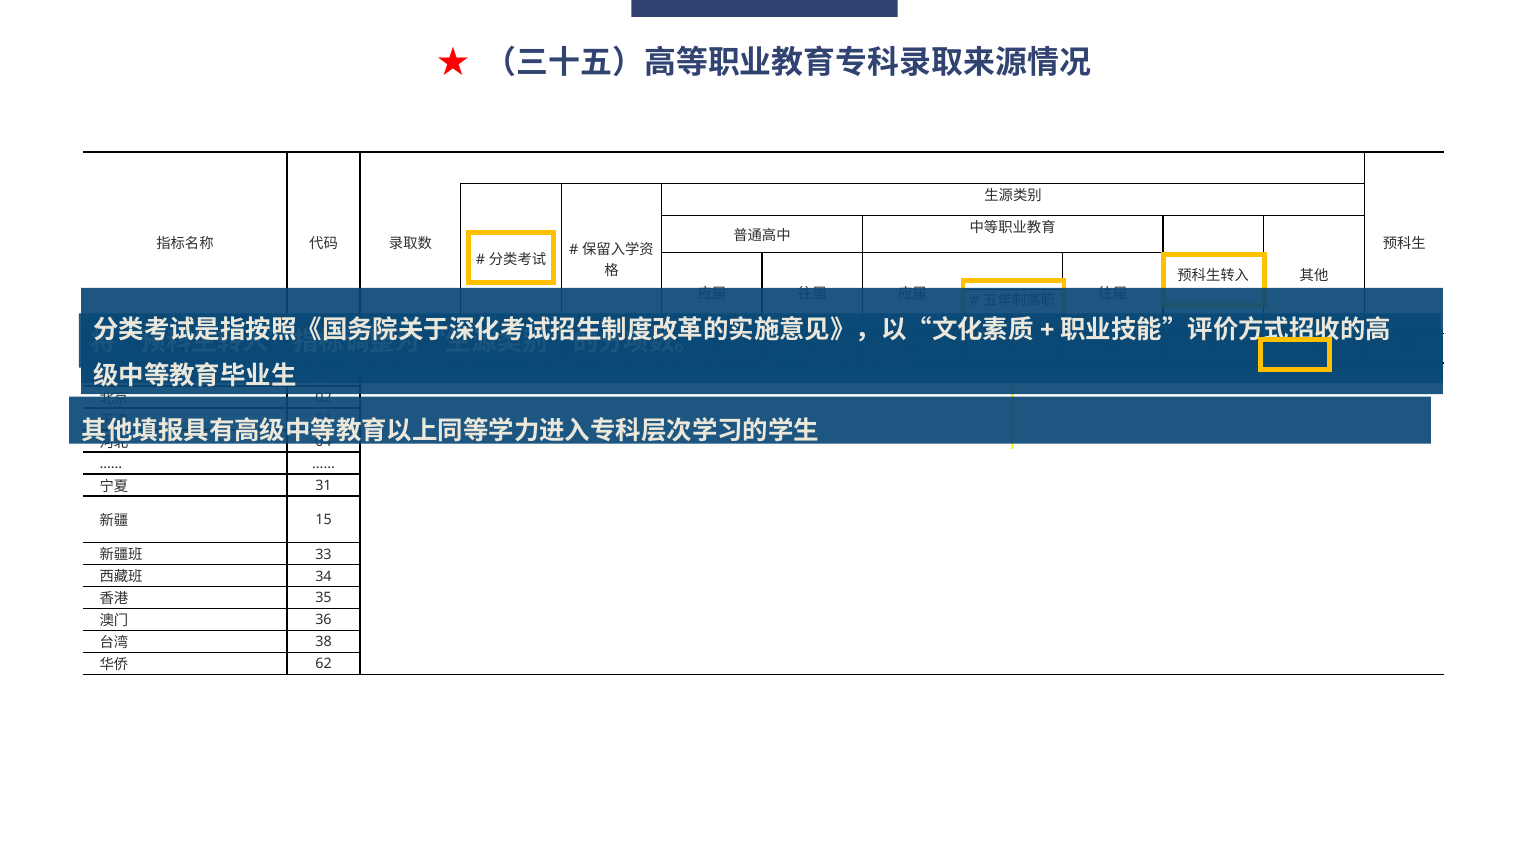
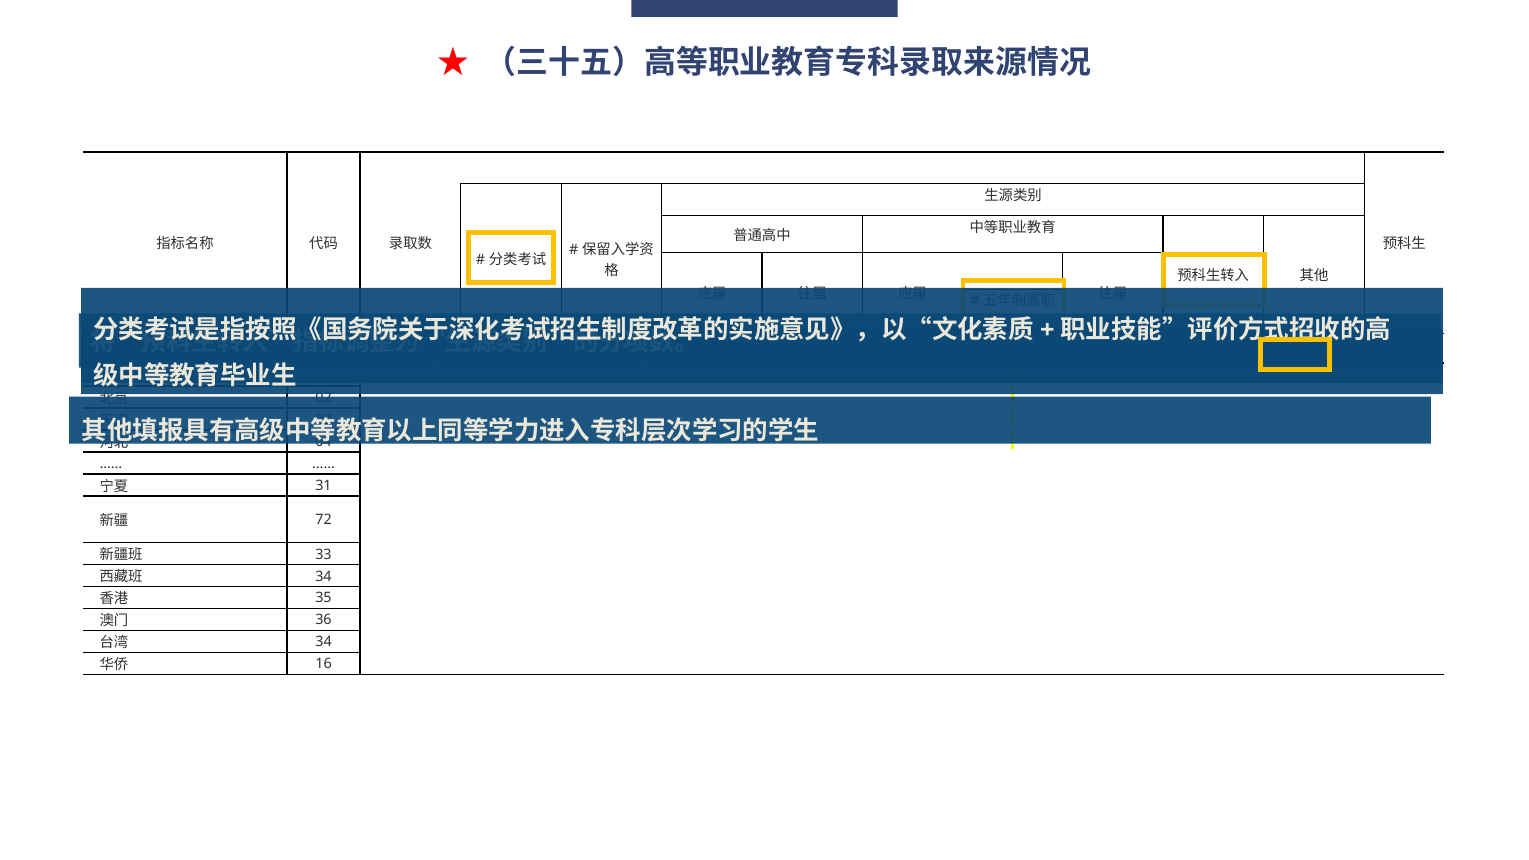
15: 15 -> 72 (324, 520)
38: 38 -> 34 (324, 642)
62: 62 -> 16 (324, 664)
